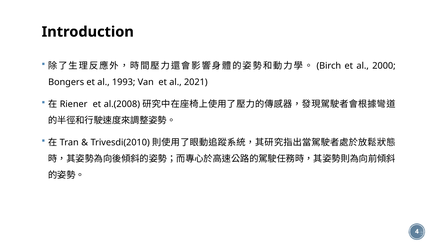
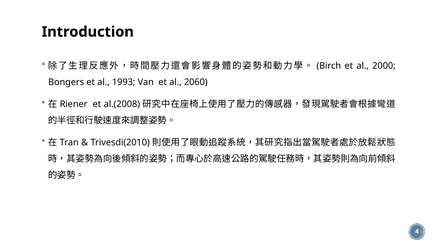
2021: 2021 -> 2060 (196, 82)
